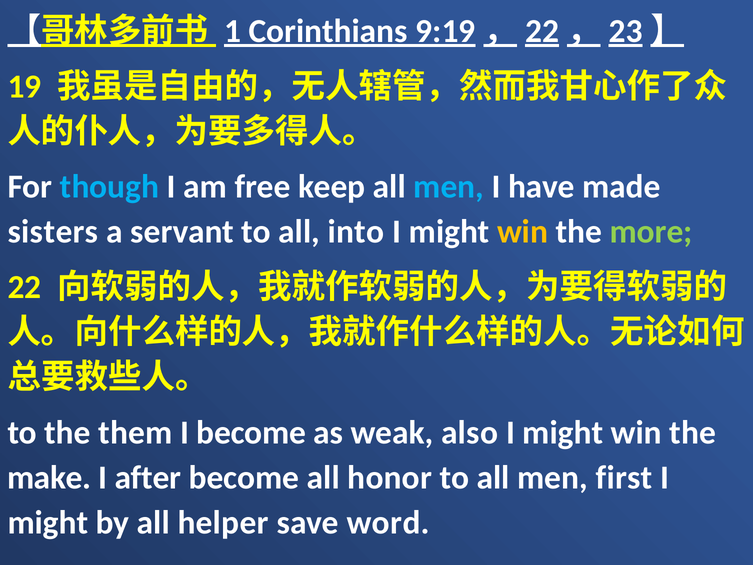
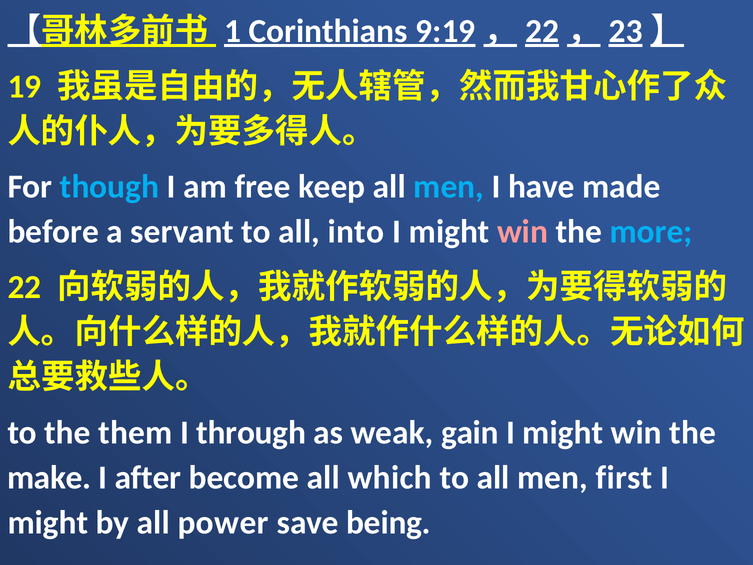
sisters: sisters -> before (53, 232)
win colour: yellow -> pink (523, 232)
more colour: light green -> light blue (651, 232)
I become: become -> through (251, 433)
also: also -> gain (470, 433)
honor: honor -> which (390, 478)
helper: helper -> power (223, 523)
word: word -> being (389, 523)
